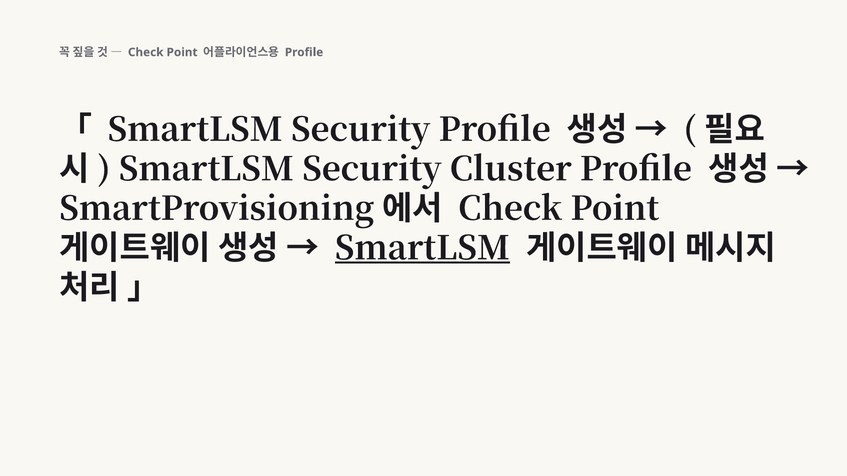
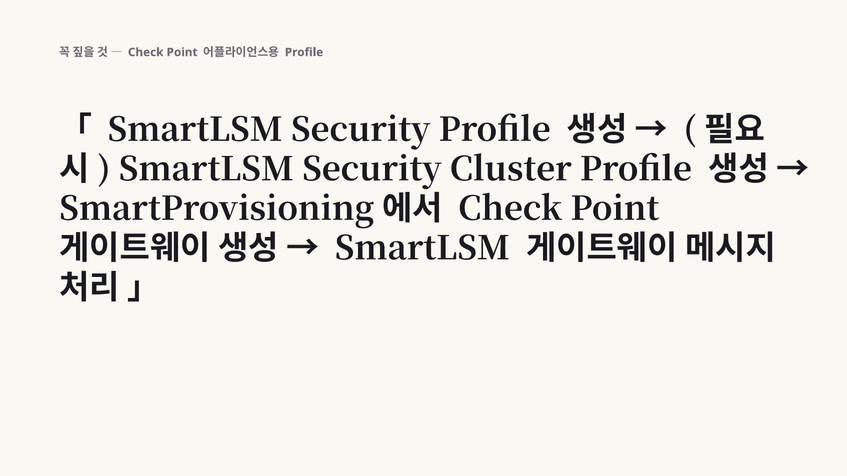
SmartLSM underline: present -> none (422, 249)
